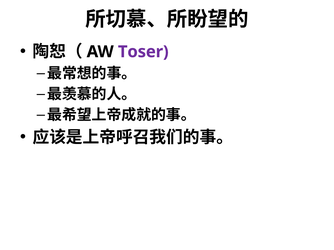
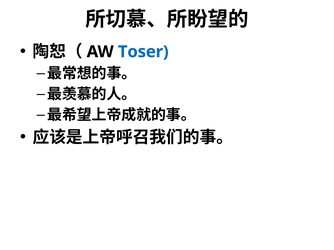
Toser colour: purple -> blue (143, 52)
